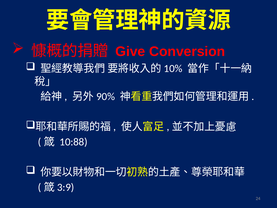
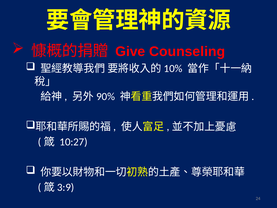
Conversion: Conversion -> Counseling (187, 51)
10:88: 10:88 -> 10:27 (74, 142)
